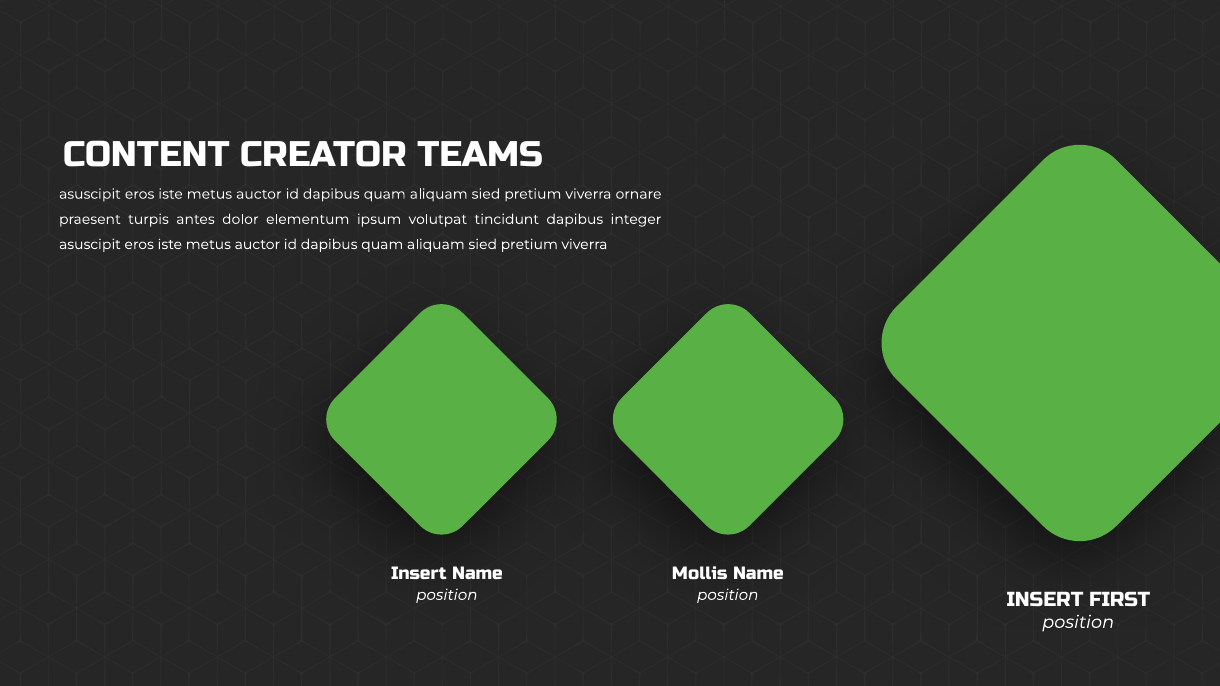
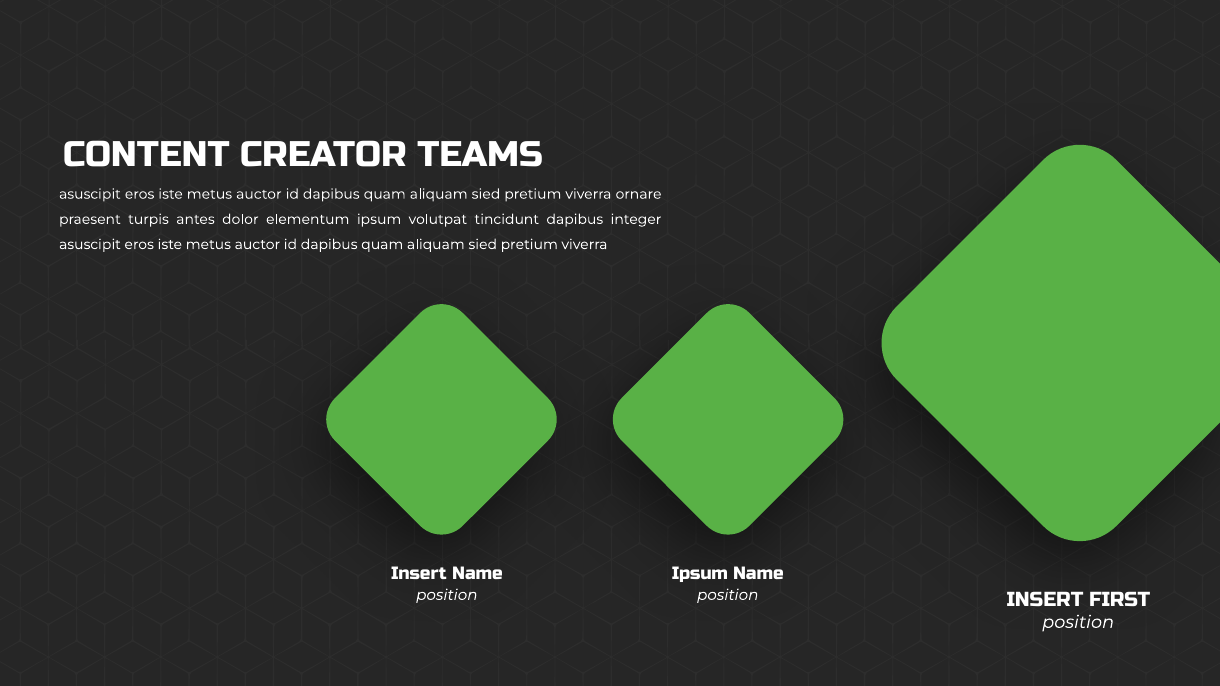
Mollis: Mollis -> Ipsum (700, 573)
